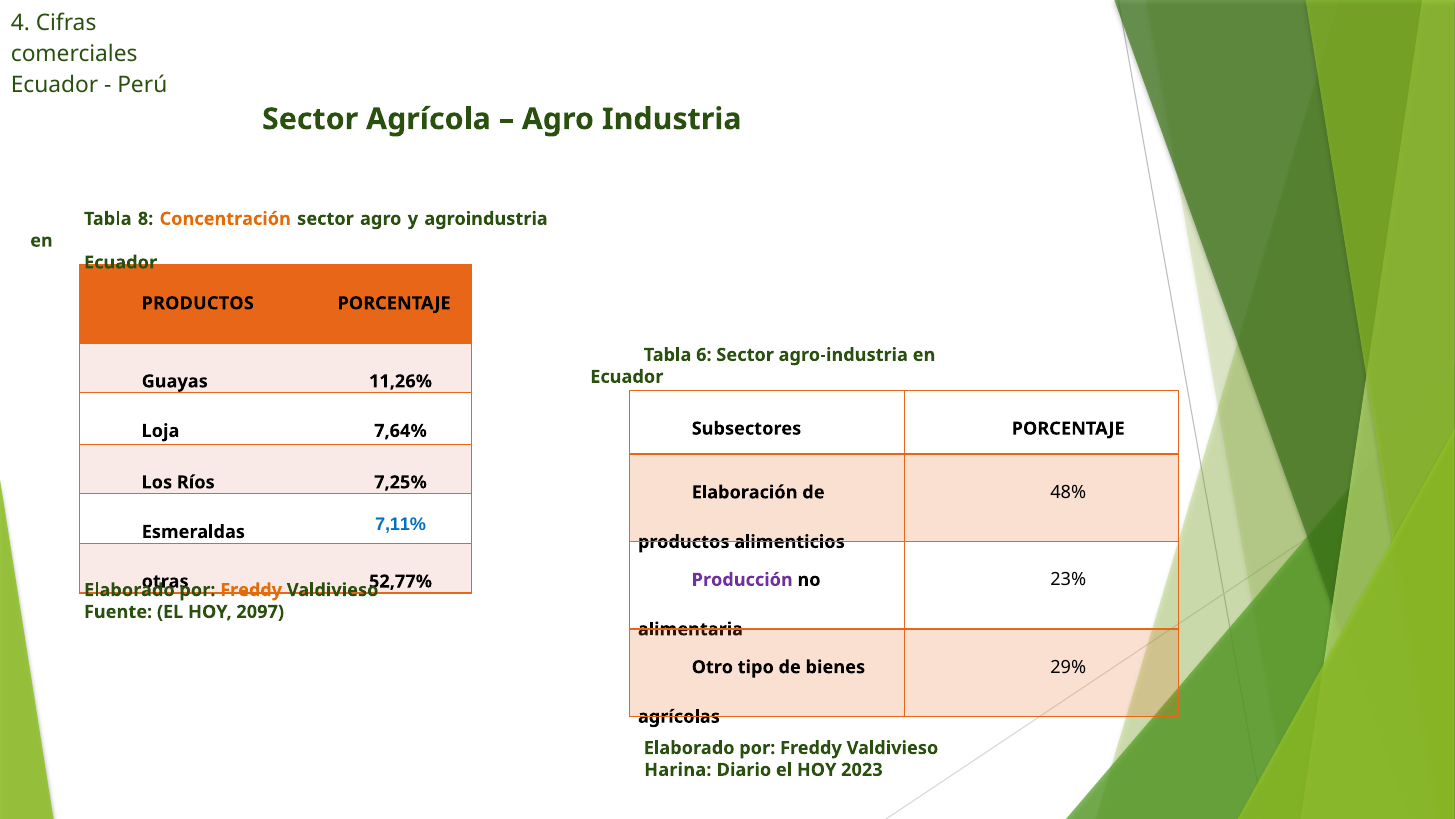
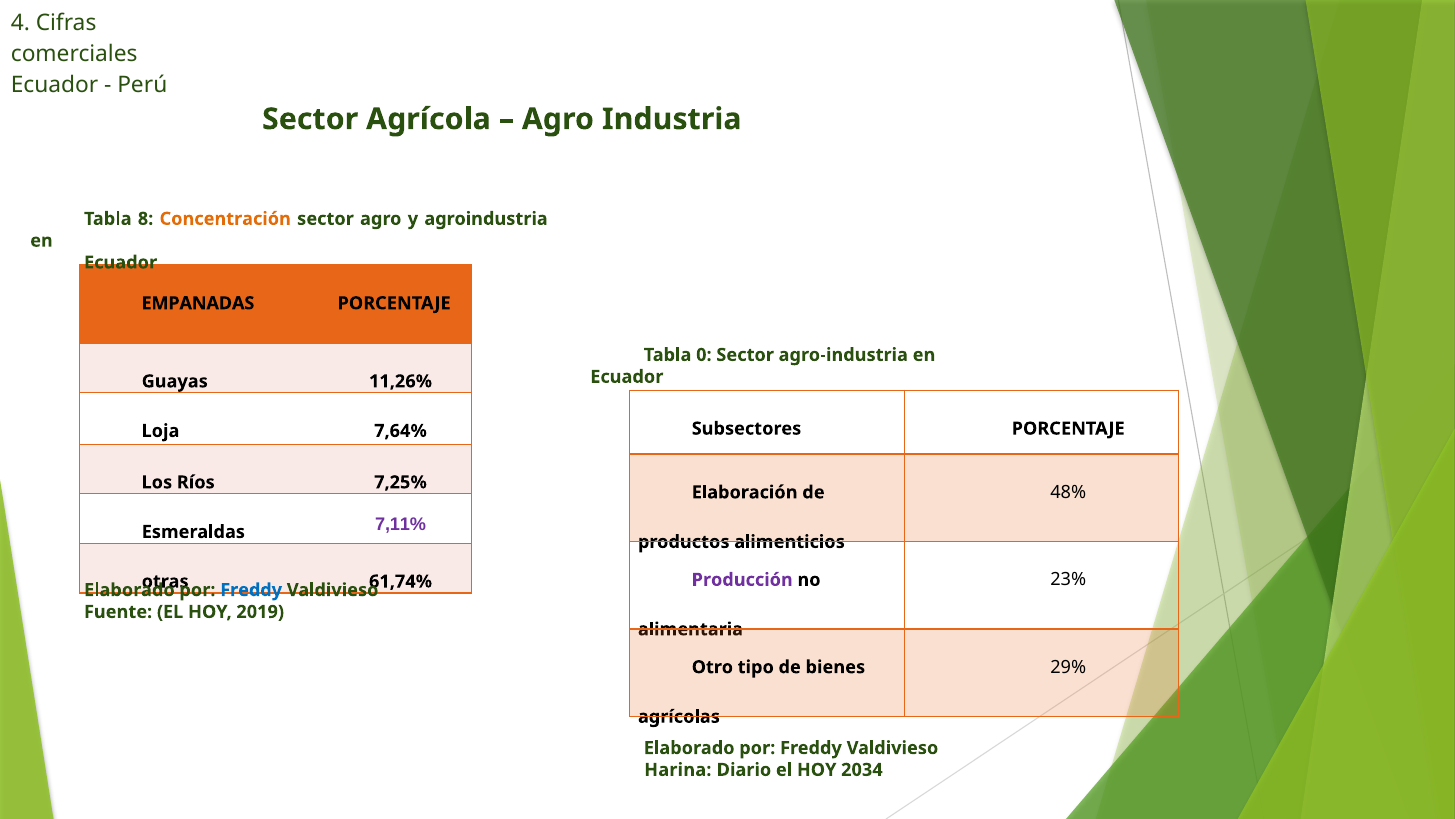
PRODUCTOS: PRODUCTOS -> EMPANADAS (198, 303)
6: 6 -> 0 (704, 355)
7,11% colour: blue -> purple (401, 524)
52,77%: 52,77% -> 61,74% (401, 581)
Freddy colour: orange -> blue (251, 590)
2097: 2097 -> 2019 (260, 611)
2023: 2023 -> 2034 (862, 769)
